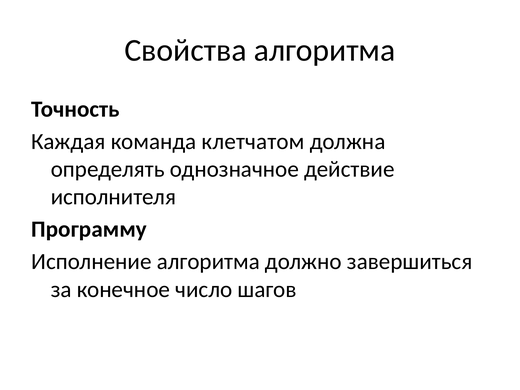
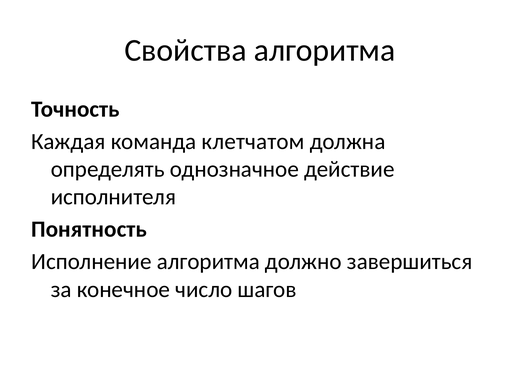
Программу: Программу -> Понятность (89, 229)
